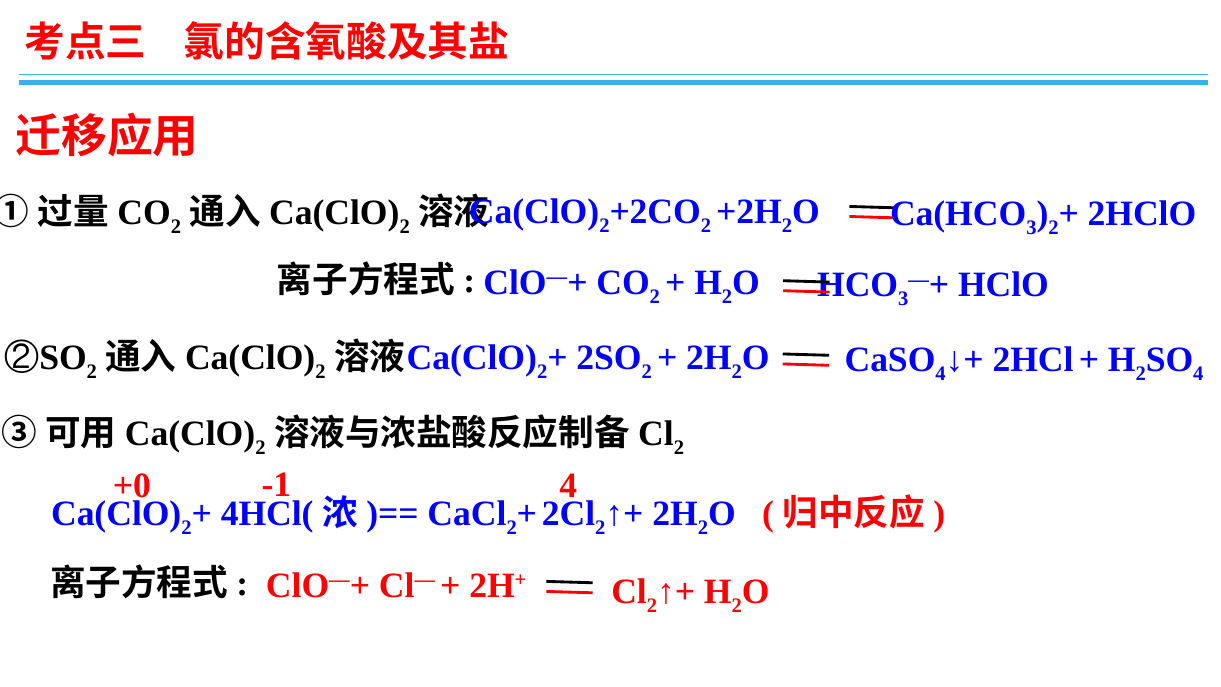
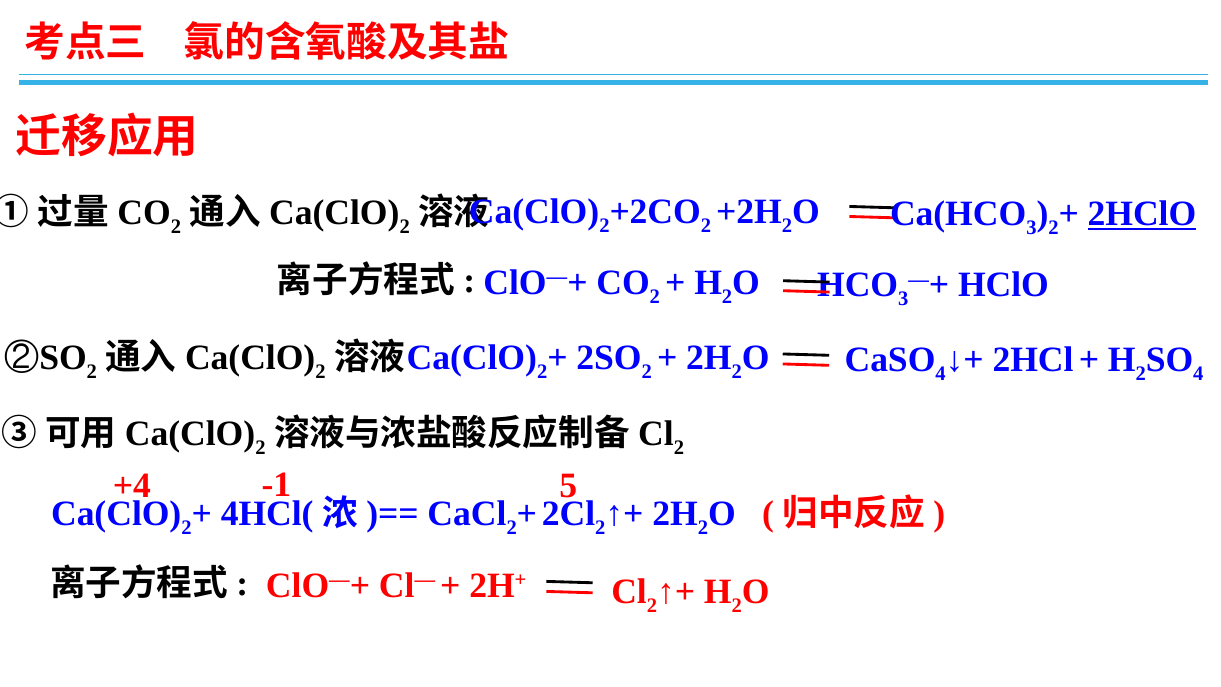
2HClO underline: none -> present (1142, 214)
+0: +0 -> +4 (132, 485)
-1 4: 4 -> 5 (568, 486)
